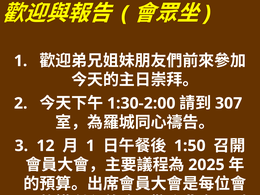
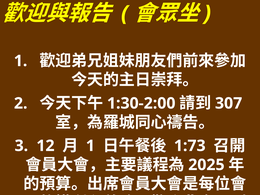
1:50: 1:50 -> 1:73 (190, 146)
